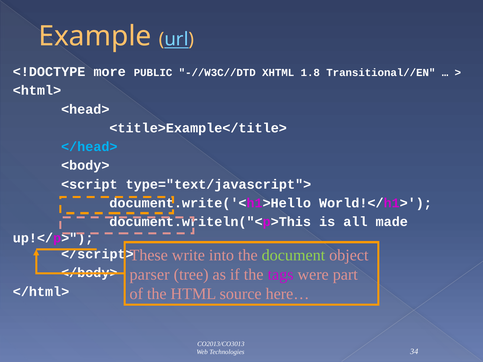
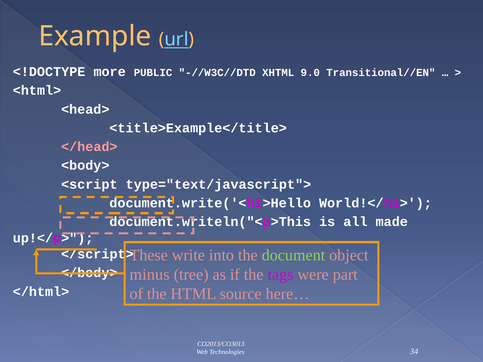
1.8: 1.8 -> 9.0 (310, 73)
</head> colour: light blue -> pink (89, 147)
parser: parser -> minus (150, 275)
